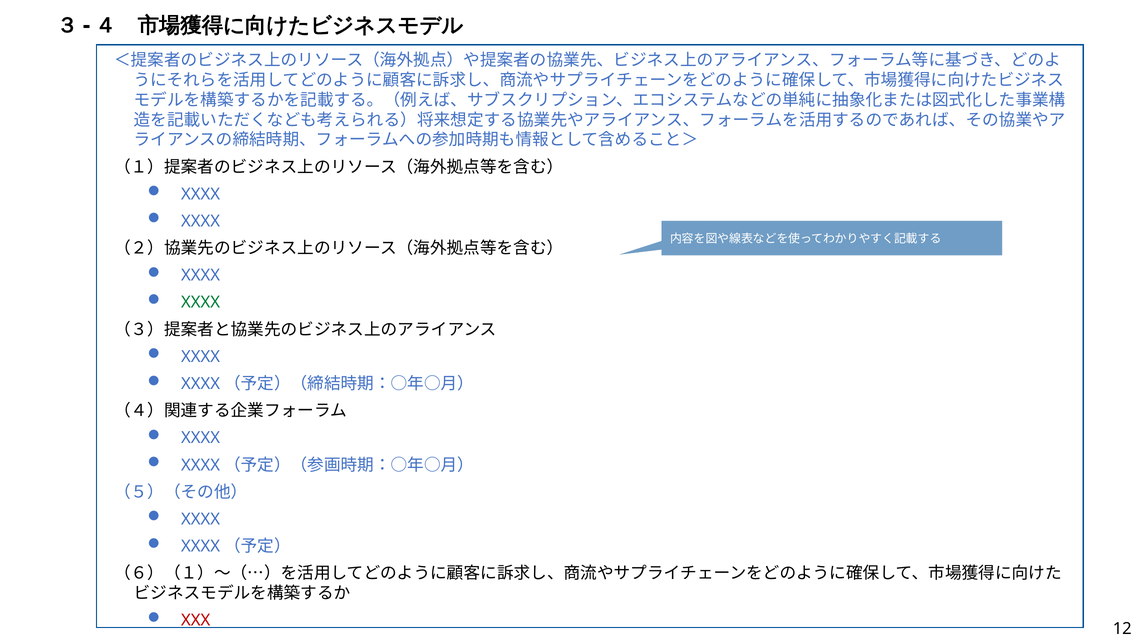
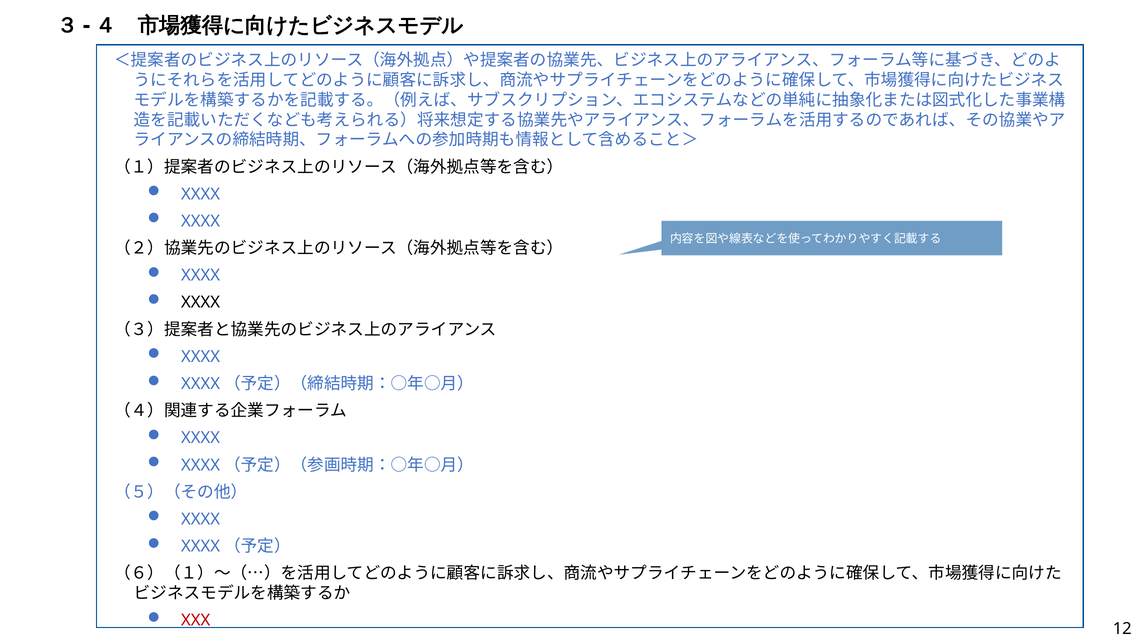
XXXX colour: green -> black (201, 303)
